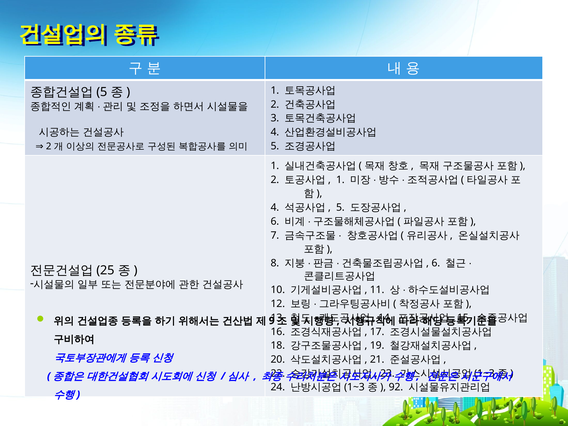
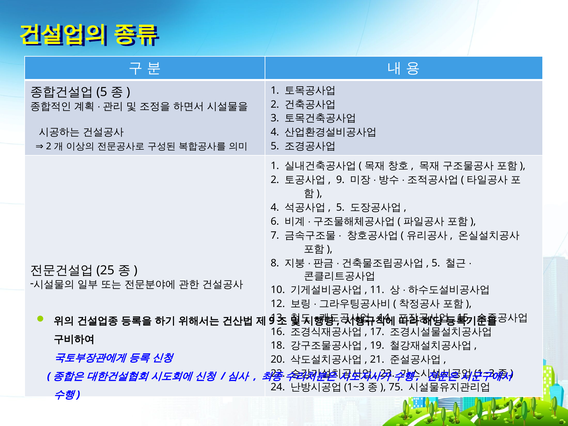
1: 1 -> 9 (340, 180)
6: 6 -> 5 (436, 263)
92: 92 -> 75 (396, 387)
